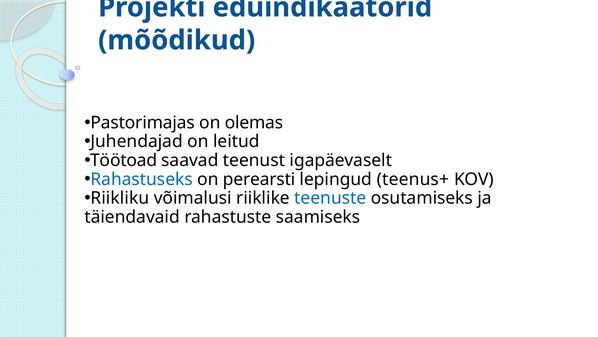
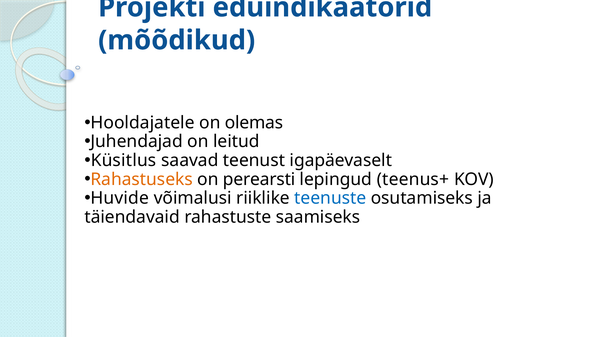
Pastorimajas: Pastorimajas -> Hooldajatele (143, 122)
Töötoad: Töötoad -> Küsitlus (124, 160)
Rahastuseks colour: blue -> orange (142, 179)
Riikliku: Riikliku -> Huvide (120, 198)
